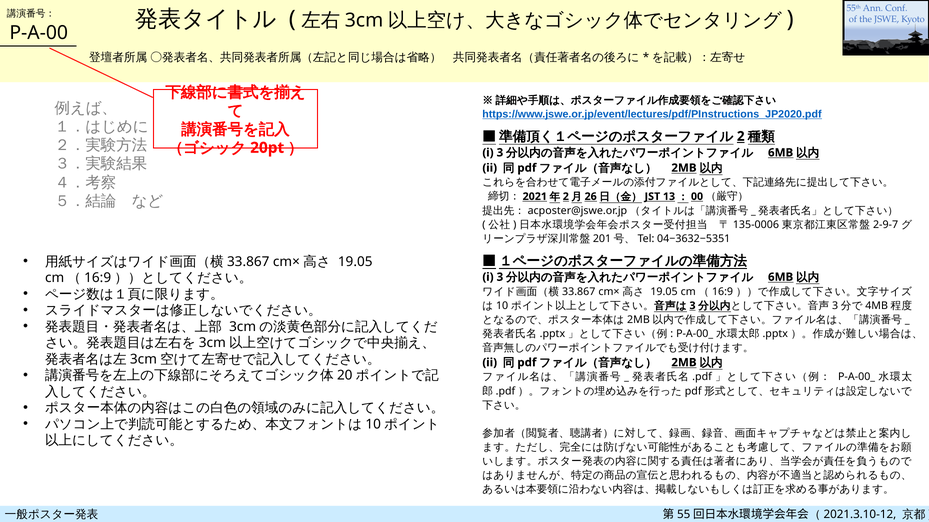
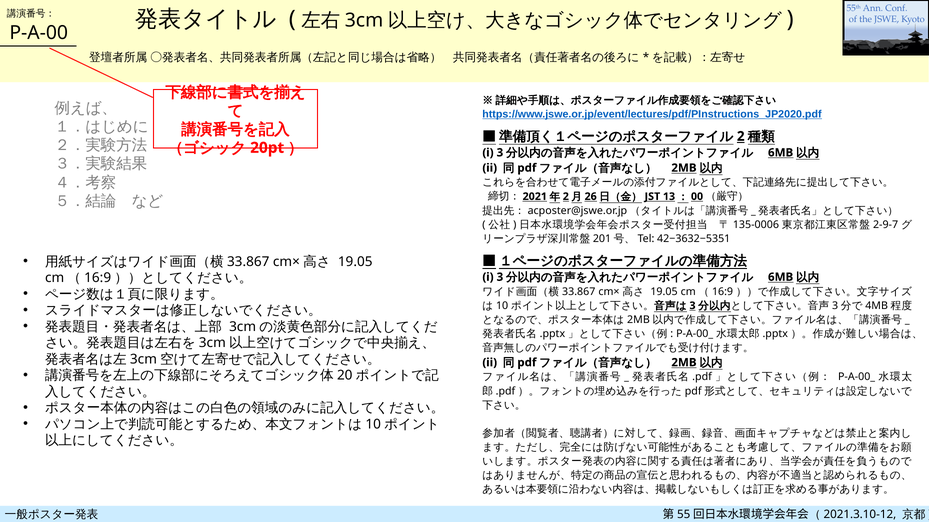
04−3632−5351: 04−3632−5351 -> 42−3632−5351 (694, 239)
